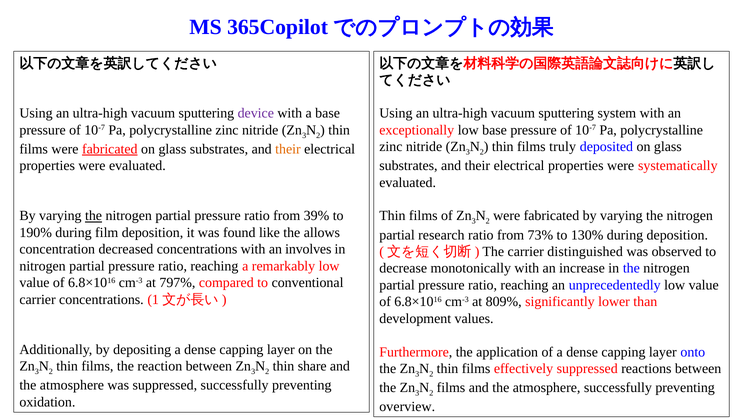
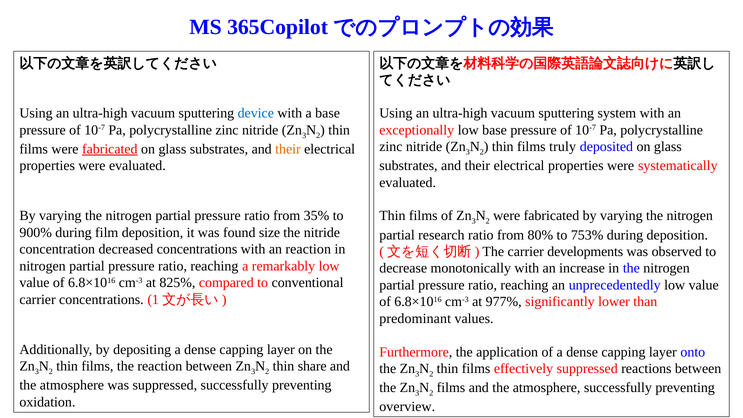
device colour: purple -> blue (256, 113)
the underline: present -> none (94, 216)
39%: 39% -> 35% (316, 216)
190%: 190% -> 900% (36, 233)
like: like -> size (269, 233)
the allows: allows -> nitride (322, 233)
73%: 73% -> 80% (540, 235)
130%: 130% -> 753% (587, 235)
an involves: involves -> reaction (308, 249)
distinguished: distinguished -> developments (585, 252)
797%: 797% -> 825% (177, 283)
809%: 809% -> 977% (504, 302)
development: development -> predominant (415, 318)
